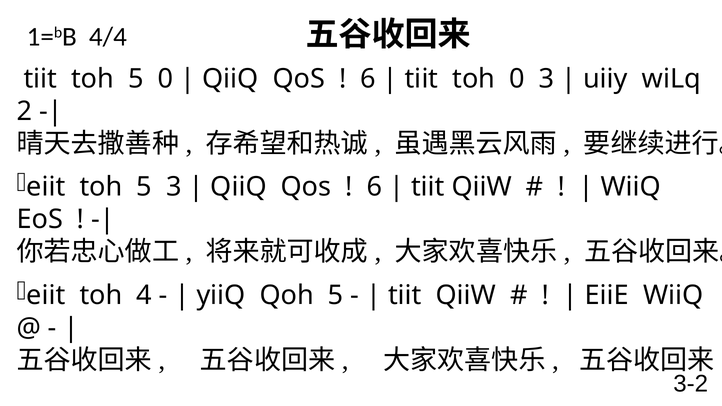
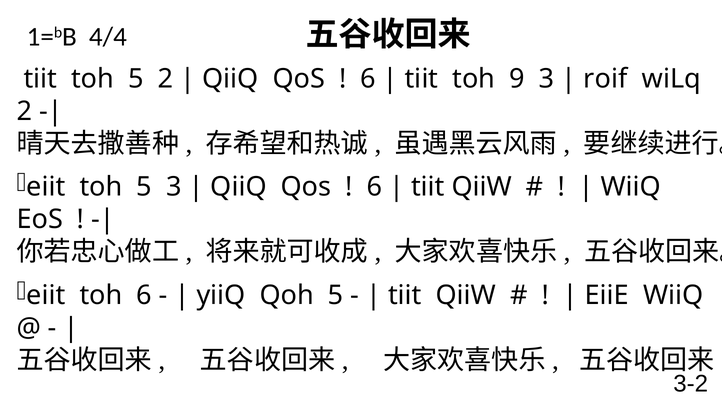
5 0: 0 -> 2 (165, 79)
toh 0: 0 -> 9 (517, 79)
uiiy: uiiy -> roif (605, 79)
toh 4: 4 -> 6 (144, 295)
